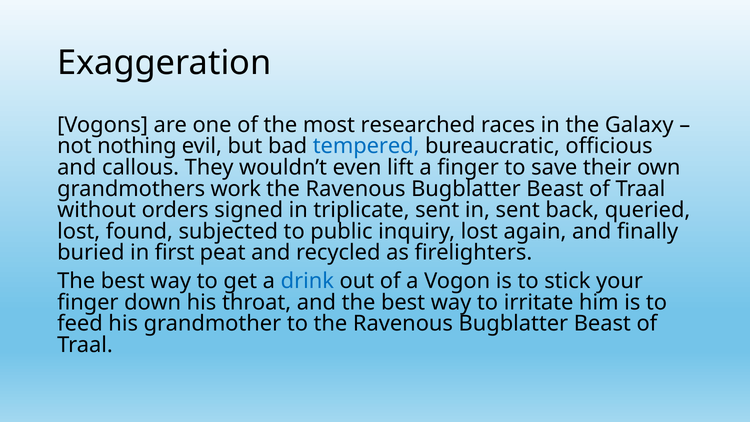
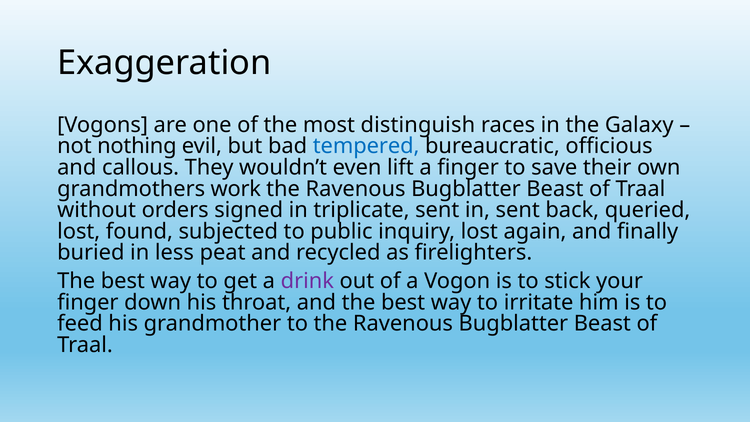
researched: researched -> distinguish (418, 125)
first: first -> less (174, 253)
drink colour: blue -> purple (307, 281)
